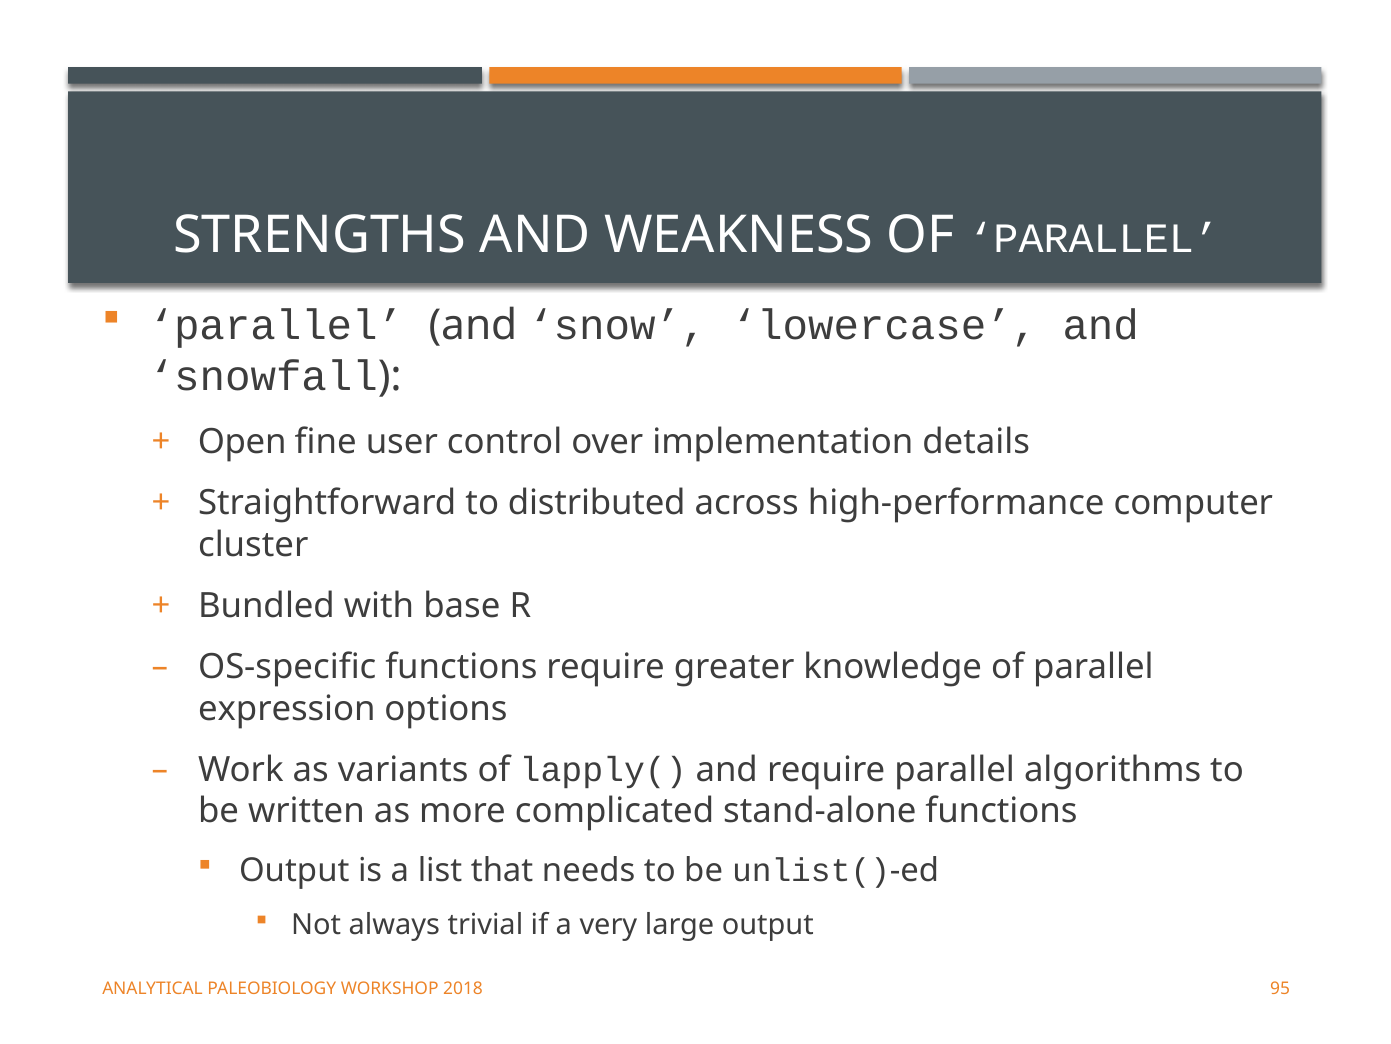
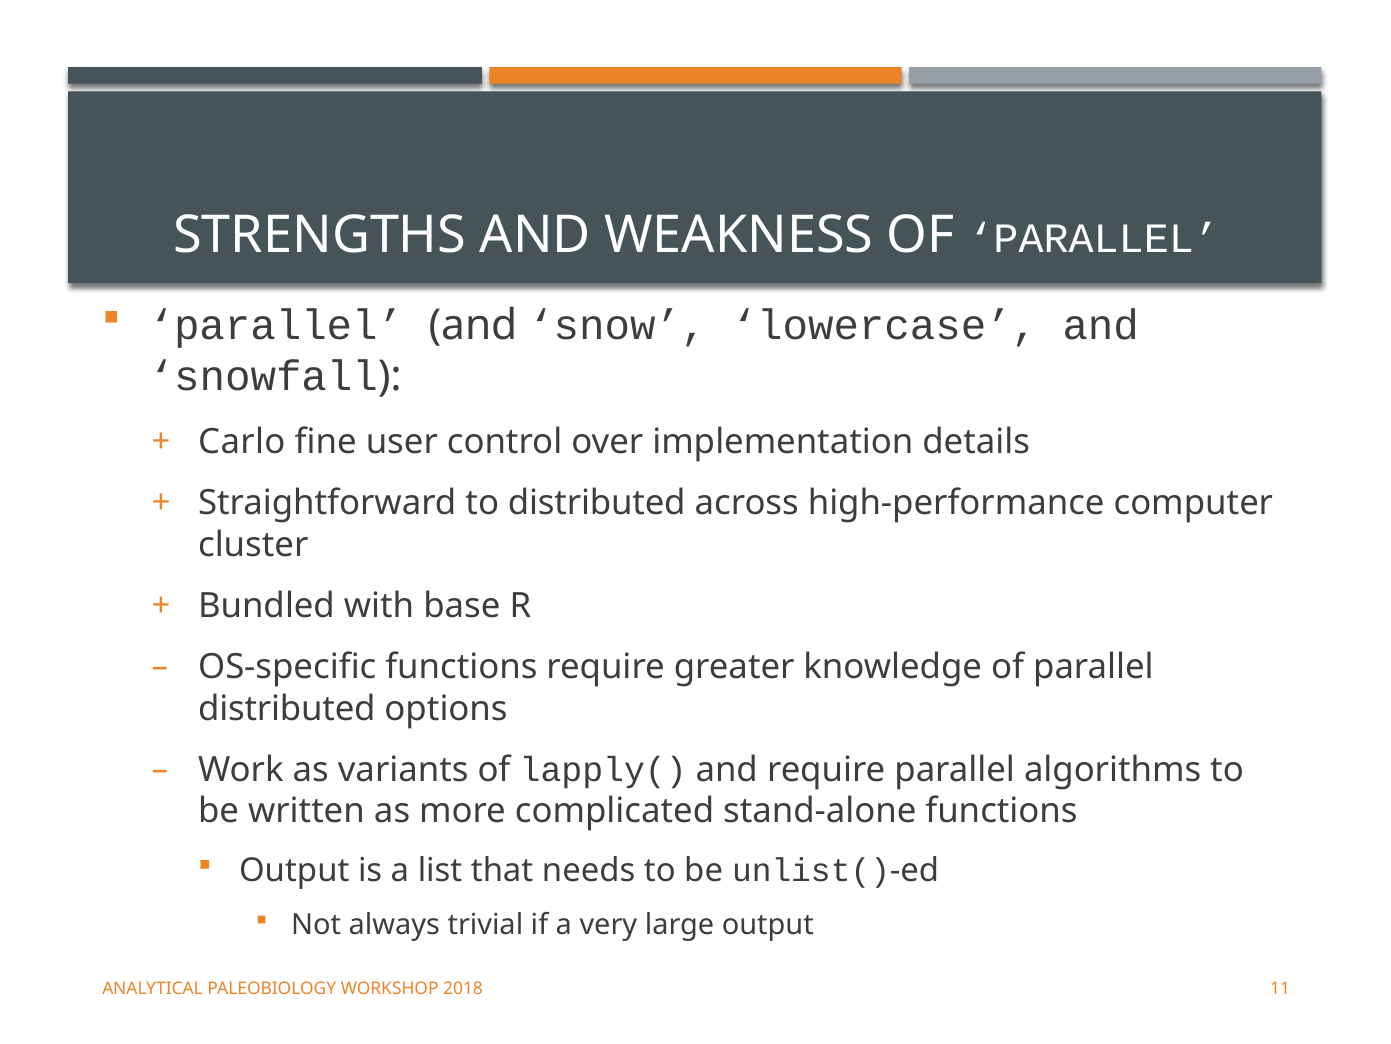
Open: Open -> Carlo (242, 441)
expression: expression -> distributed (287, 708)
95: 95 -> 11 (1280, 988)
